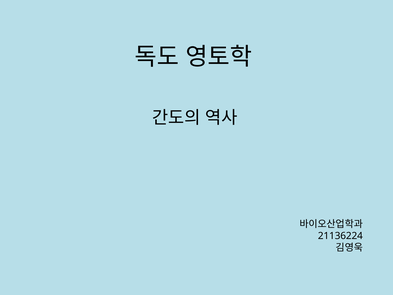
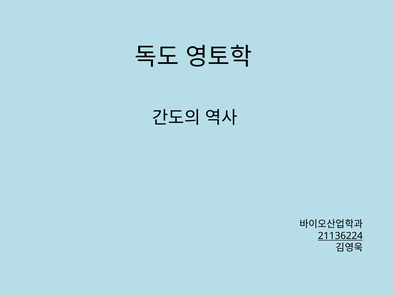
21136224 underline: none -> present (340, 236)
